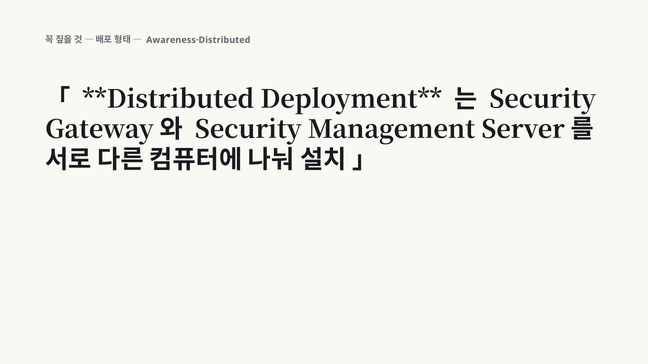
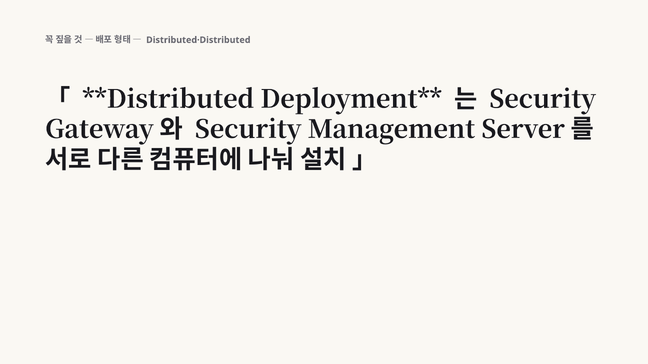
Awareness·Distributed: Awareness·Distributed -> Distributed·Distributed (198, 40)
